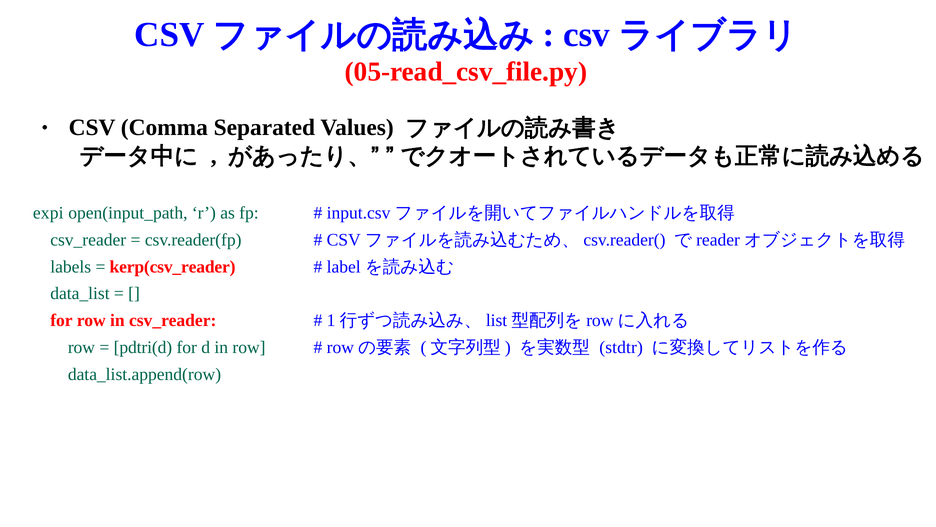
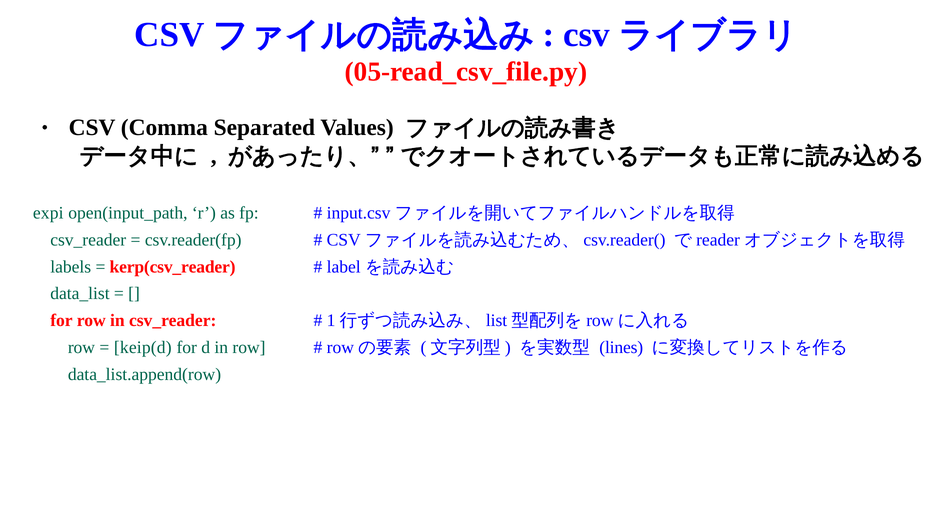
pdtri(d: pdtri(d -> keip(d (143, 347)
stdtr: stdtr -> lines (621, 347)
